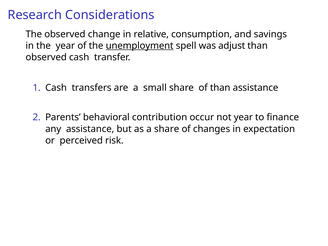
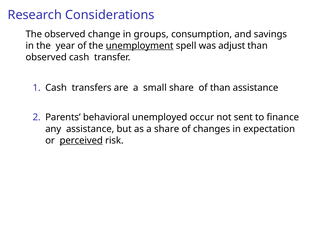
relative: relative -> groups (151, 34)
contribution: contribution -> unemployed (160, 117)
not year: year -> sent (243, 117)
perceived underline: none -> present (81, 141)
